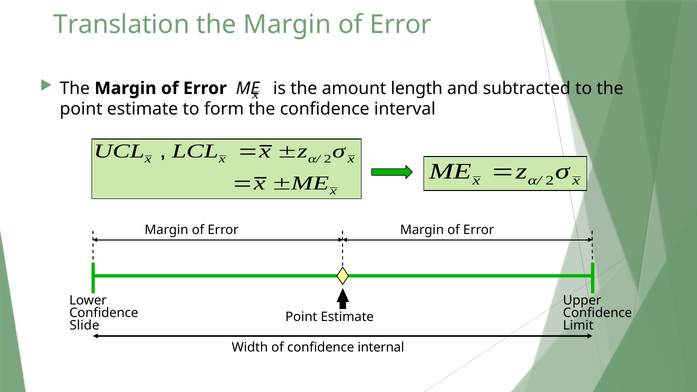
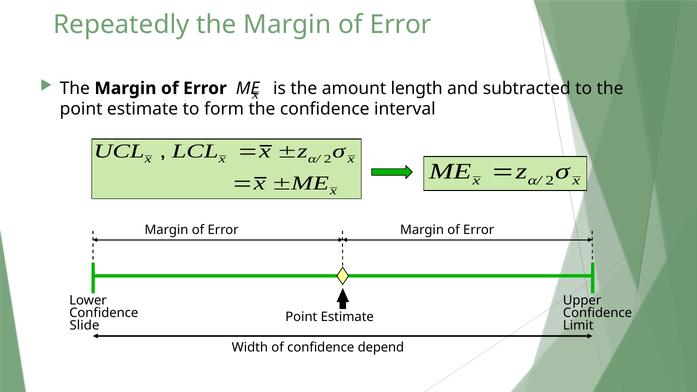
Translation: Translation -> Repeatedly (121, 24)
internal: internal -> depend (381, 347)
